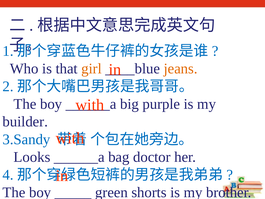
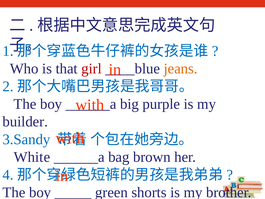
girl colour: orange -> red (92, 69)
Looks: Looks -> White (32, 157)
doctor: doctor -> brown (152, 157)
